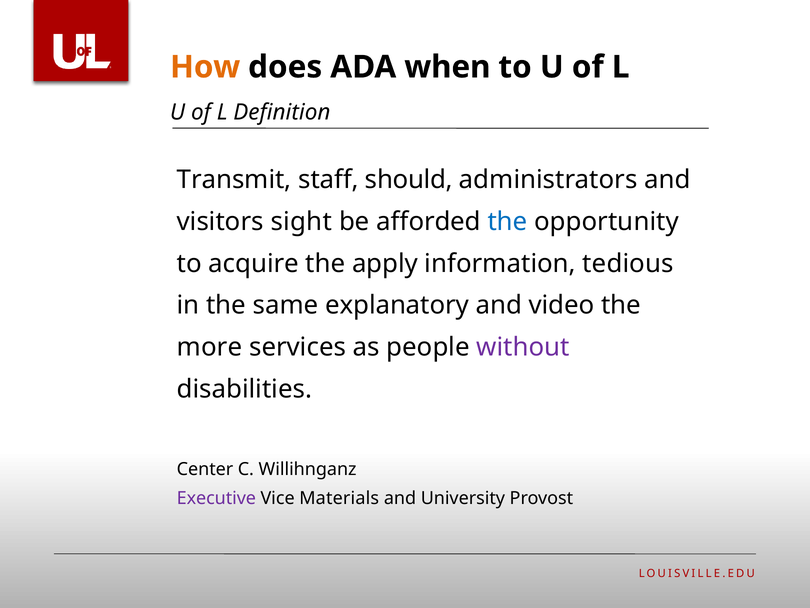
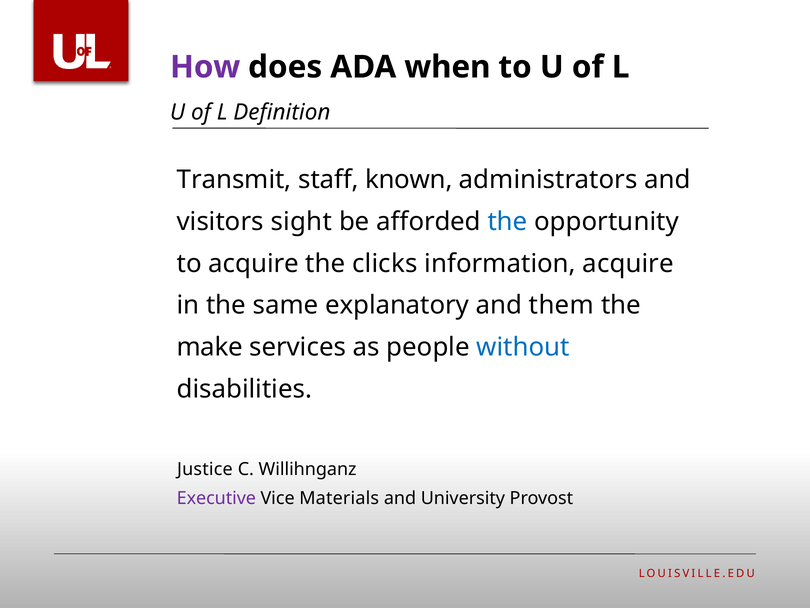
How colour: orange -> purple (205, 67)
should: should -> known (409, 180)
apply: apply -> clicks (385, 263)
information tedious: tedious -> acquire (628, 263)
video: video -> them (561, 305)
more: more -> make (210, 347)
without colour: purple -> blue (523, 347)
Center: Center -> Justice (205, 469)
